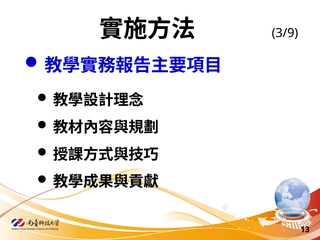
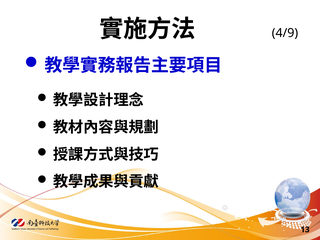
3/9: 3/9 -> 4/9 (285, 33)
